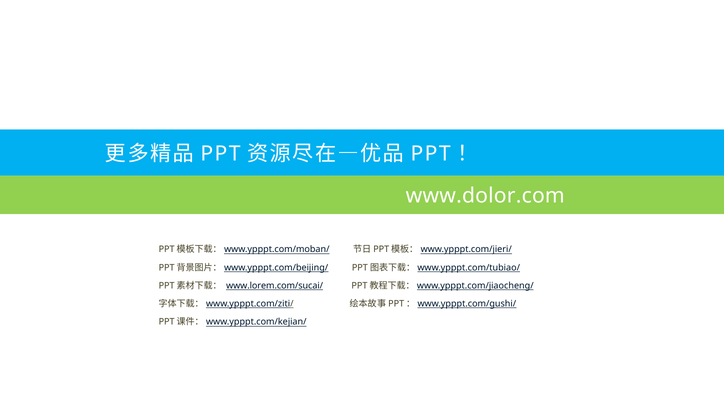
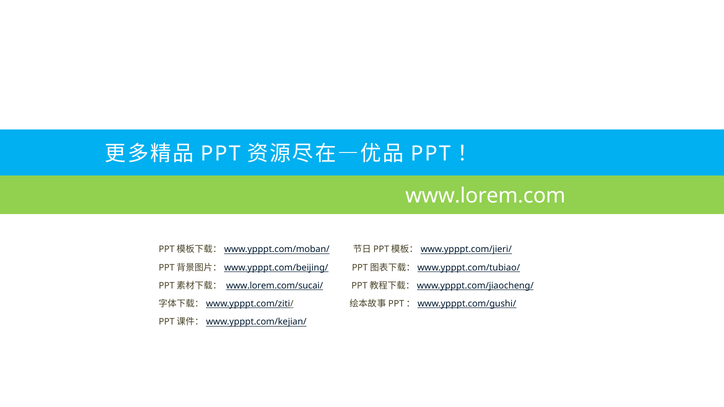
www.dolor.com: www.dolor.com -> www.lorem.com (485, 196)
